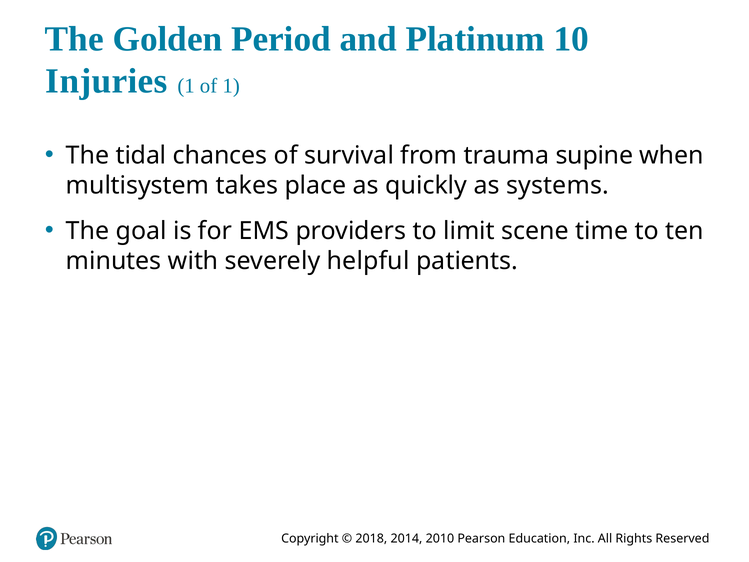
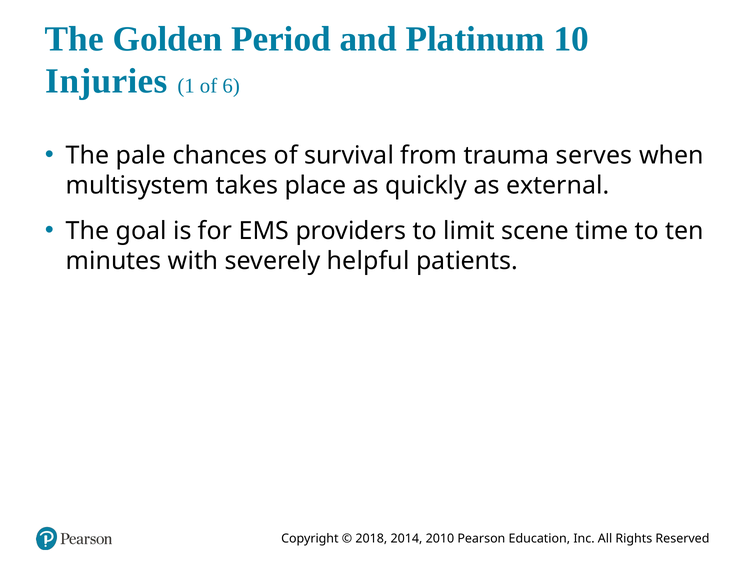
of 1: 1 -> 6 (231, 86)
tidal: tidal -> pale (141, 155)
supine: supine -> serves (594, 155)
systems: systems -> external (558, 185)
